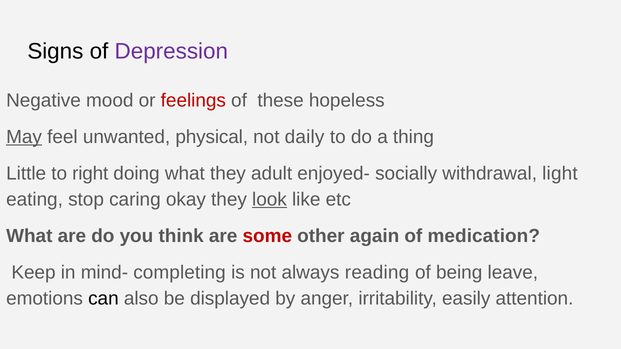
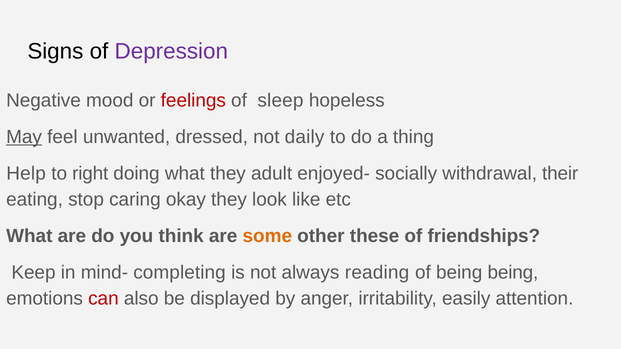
these: these -> sleep (280, 101)
physical: physical -> dressed (212, 137)
Little: Little -> Help (26, 174)
light: light -> their (560, 174)
look underline: present -> none (269, 200)
some colour: red -> orange (267, 236)
again: again -> these (375, 236)
medication: medication -> friendships (484, 236)
being leave: leave -> being (513, 273)
can colour: black -> red (103, 299)
